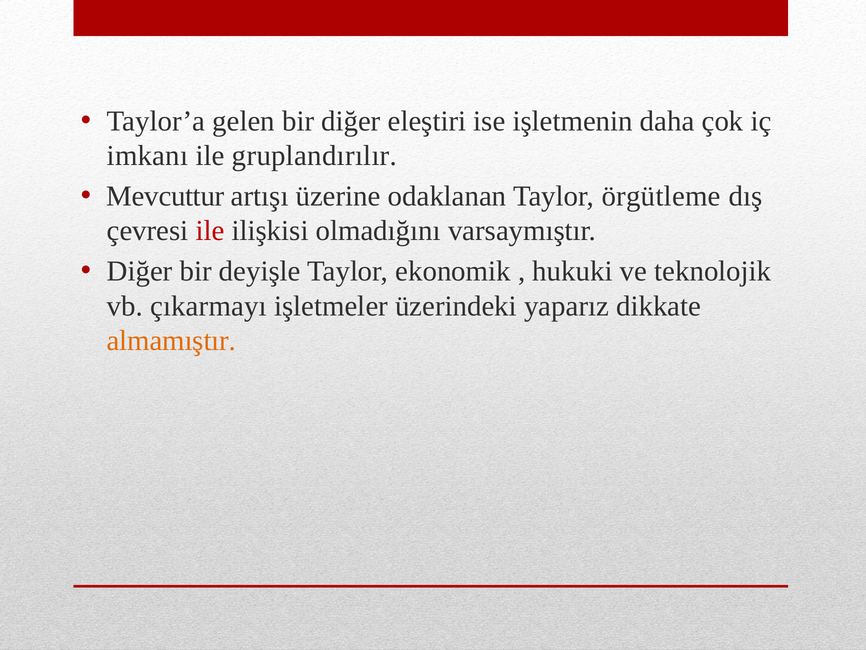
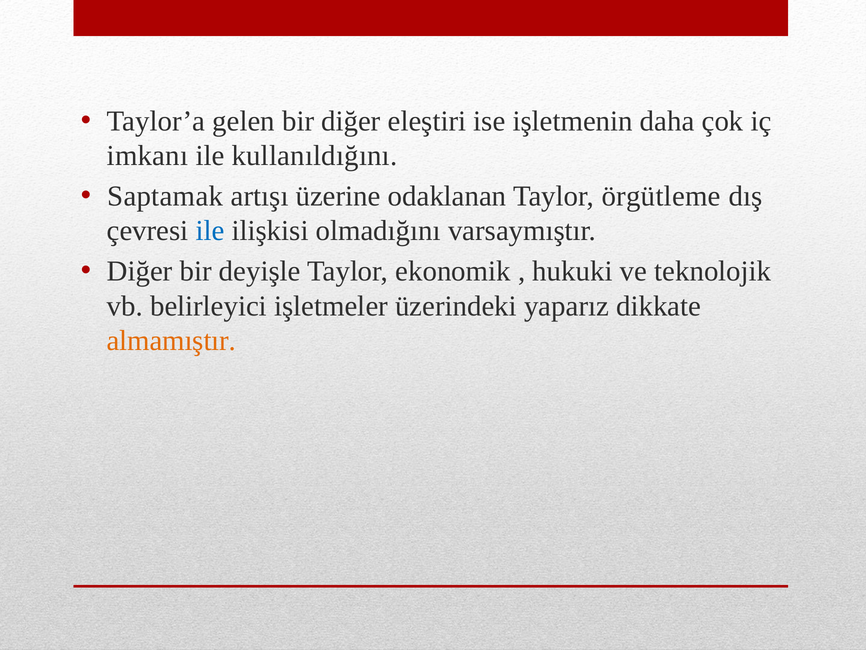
gruplandırılır: gruplandırılır -> kullanıldığını (314, 156)
Mevcuttur: Mevcuttur -> Saptamak (165, 196)
ile colour: red -> blue (210, 231)
çıkarmayı: çıkarmayı -> belirleyici (209, 306)
